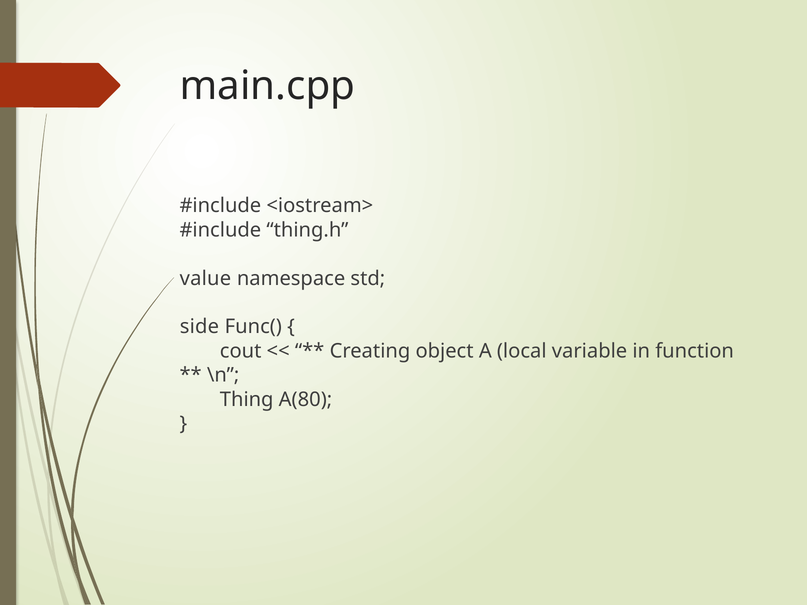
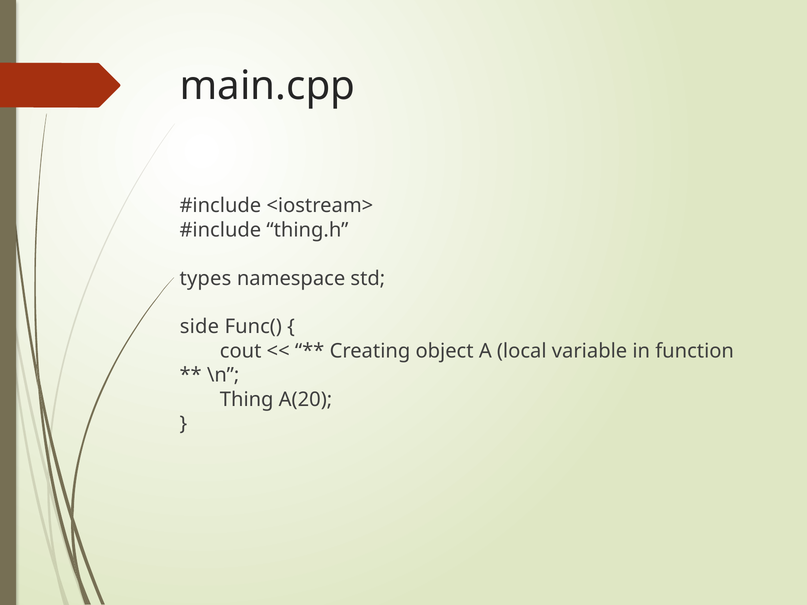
value: value -> types (205, 278)
A(80: A(80 -> A(20 (305, 400)
